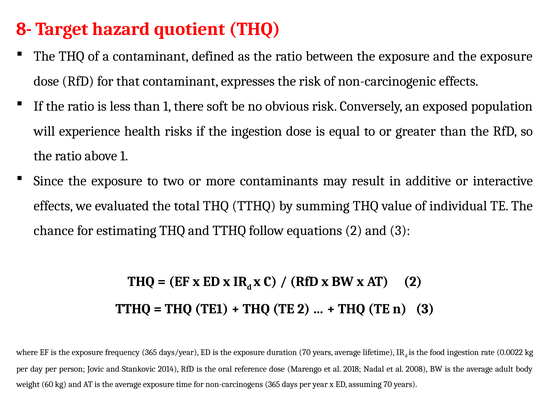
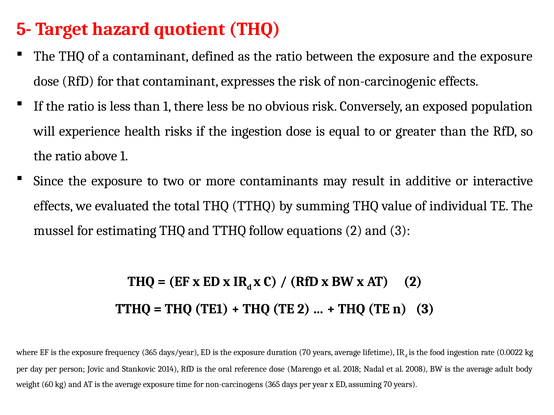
8-: 8- -> 5- (24, 29)
there soft: soft -> less (217, 106)
chance: chance -> mussel (54, 231)
